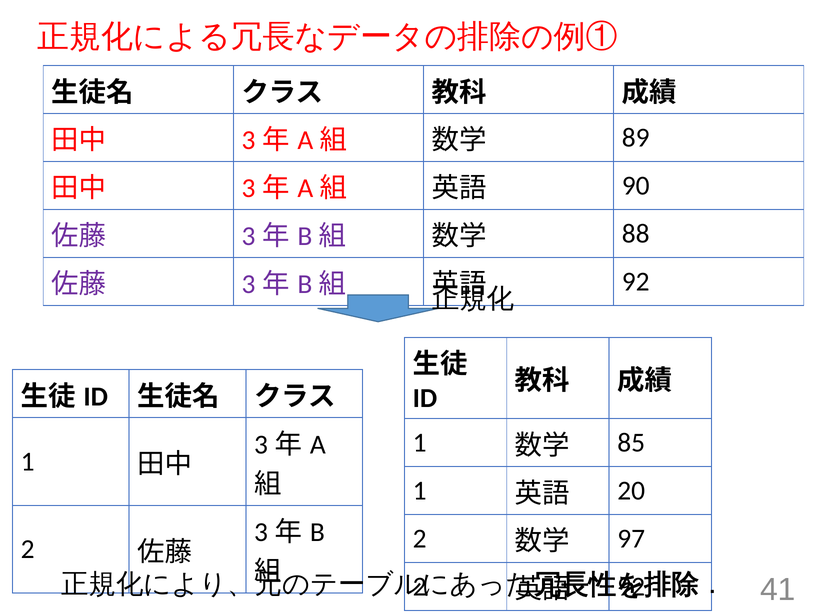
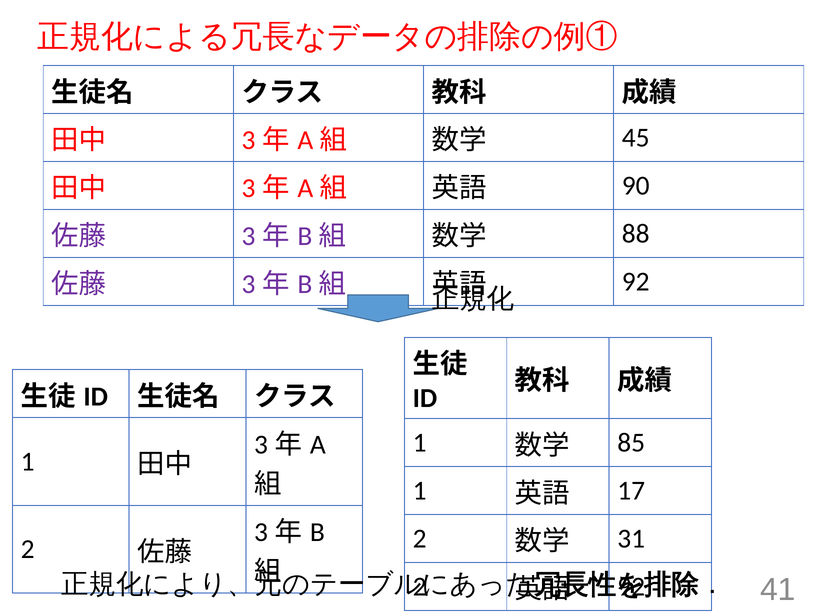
89: 89 -> 45 (636, 138)
20: 20 -> 17 (631, 491)
97: 97 -> 31 (631, 539)
